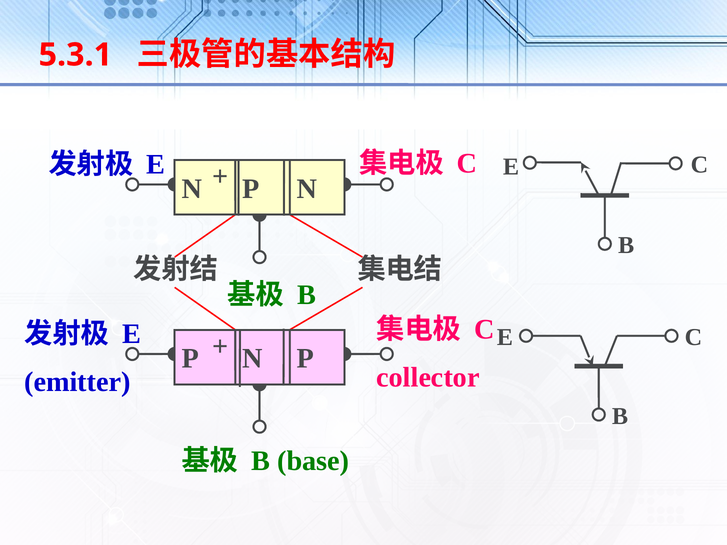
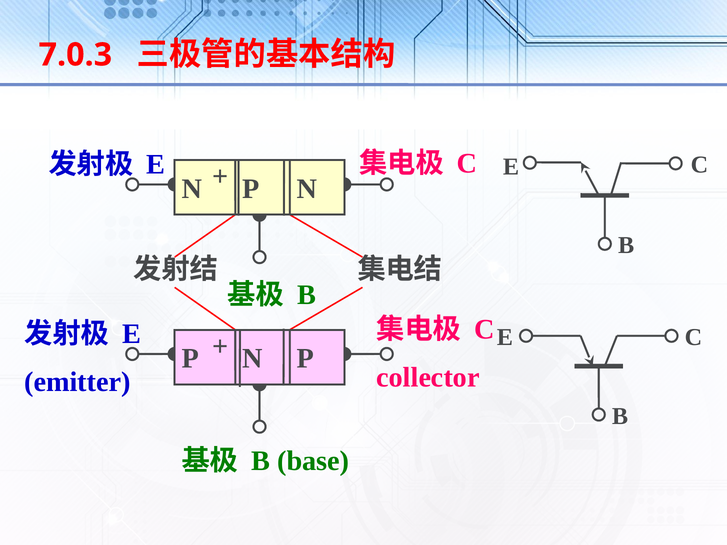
5.3.1: 5.3.1 -> 7.0.3 (75, 55)
